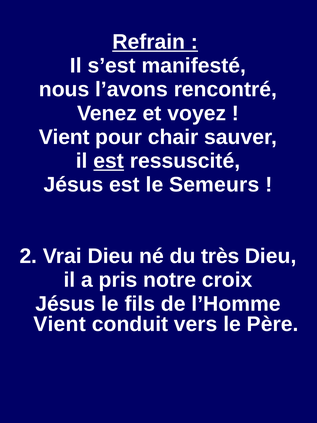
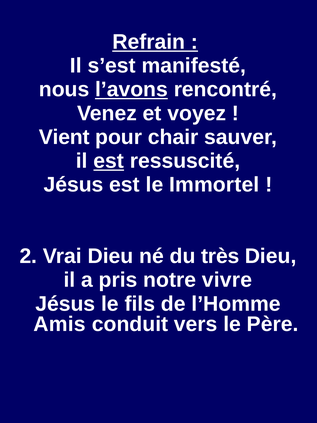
l’avons underline: none -> present (131, 89)
Semeurs: Semeurs -> Immortel (214, 185)
croix: croix -> vivre (227, 280)
Vient: Vient -> Amis (60, 324)
